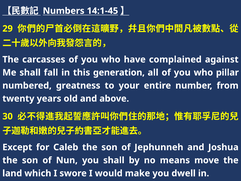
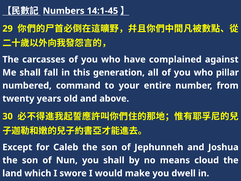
greatness: greatness -> command (78, 85)
move: move -> cloud (207, 160)
